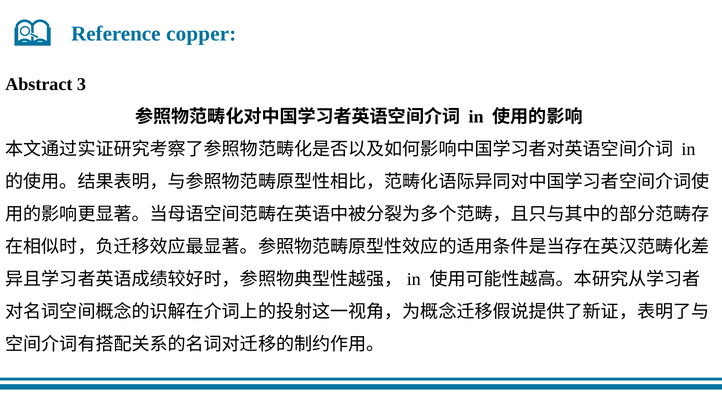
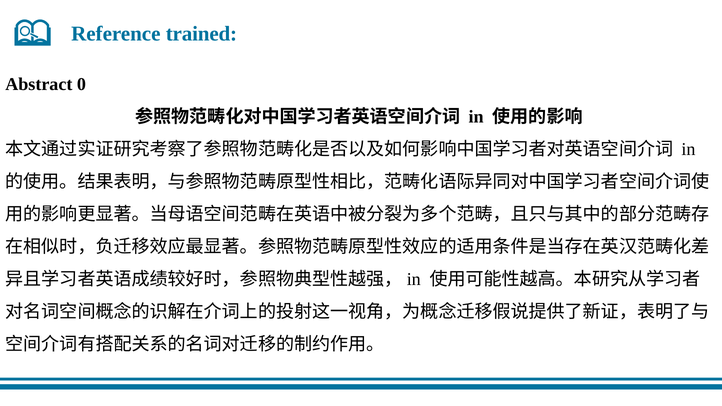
copper: copper -> trained (201, 34)
3: 3 -> 0 (81, 84)
